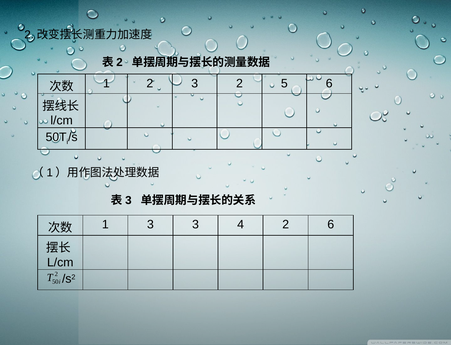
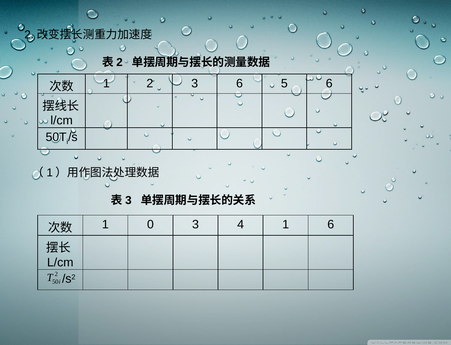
3 2: 2 -> 6 (240, 84)
1 3: 3 -> 0 (150, 225)
4 2: 2 -> 1 (286, 225)
